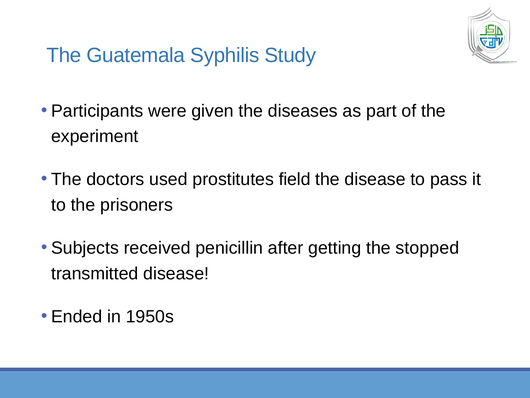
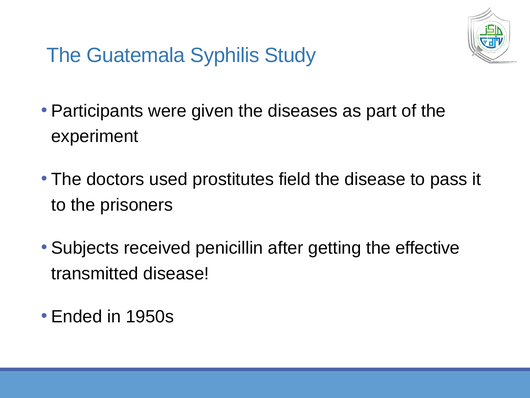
stopped: stopped -> effective (428, 248)
